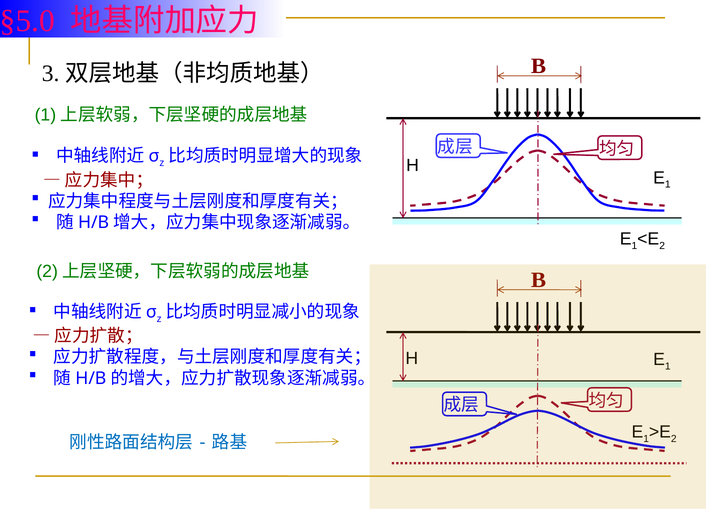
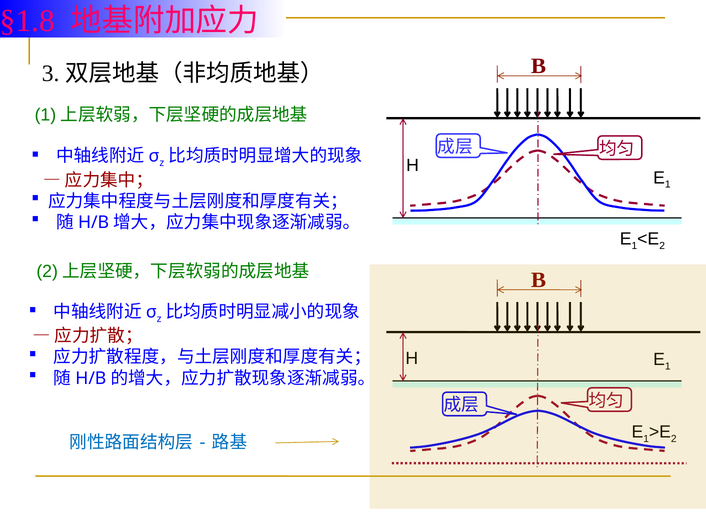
§5.0: §5.0 -> §1.8 (27, 21)
